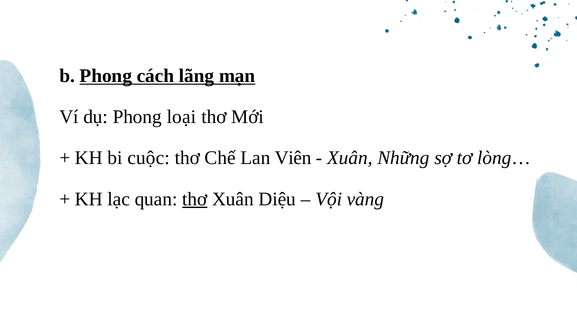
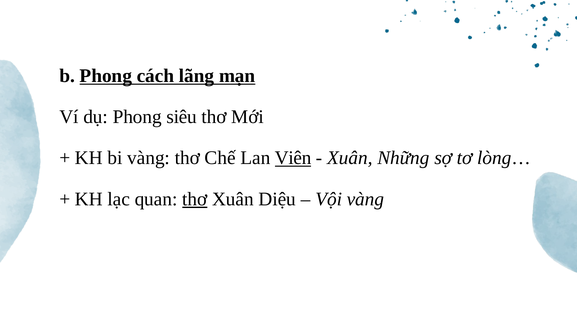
loại: loại -> siêu (182, 117)
bi cuộc: cuộc -> vàng (149, 158)
Viên underline: none -> present (293, 158)
